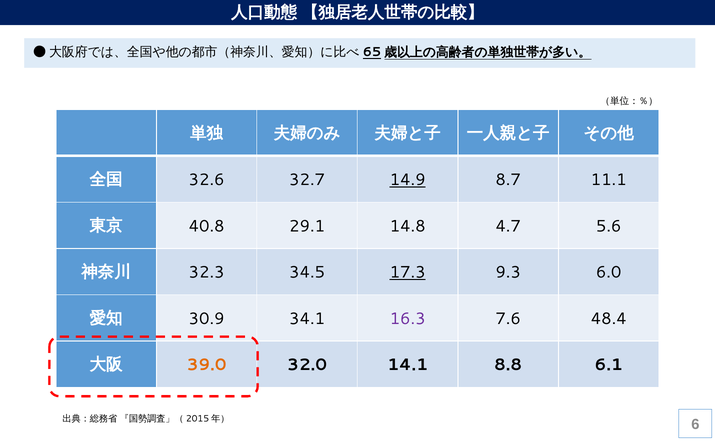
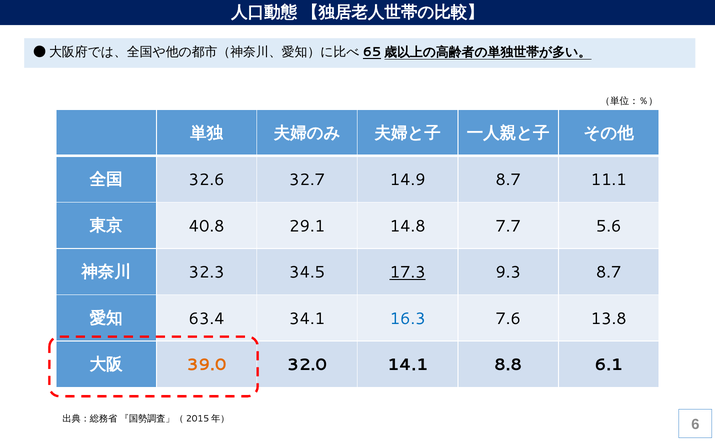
14.9 underline: present -> none (408, 180)
4.7: 4.7 -> 7.7 (508, 226)
9.3 6.0: 6.0 -> 8.7 (609, 272)
30.9: 30.9 -> 63.4 (207, 319)
16.3 colour: purple -> blue (408, 319)
48.4: 48.4 -> 13.8 (609, 319)
